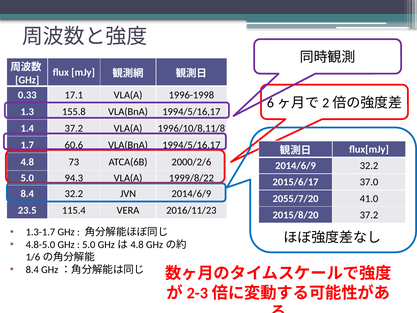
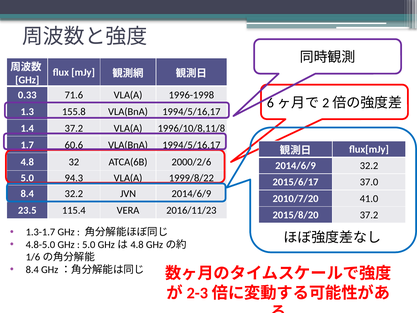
17.1: 17.1 -> 71.6 (74, 95)
73: 73 -> 32 (74, 162)
2055/7/20: 2055/7/20 -> 2010/7/20 (296, 198)
